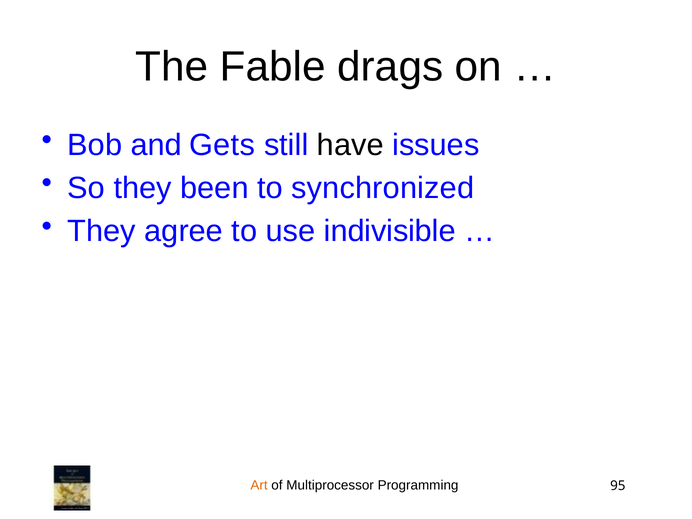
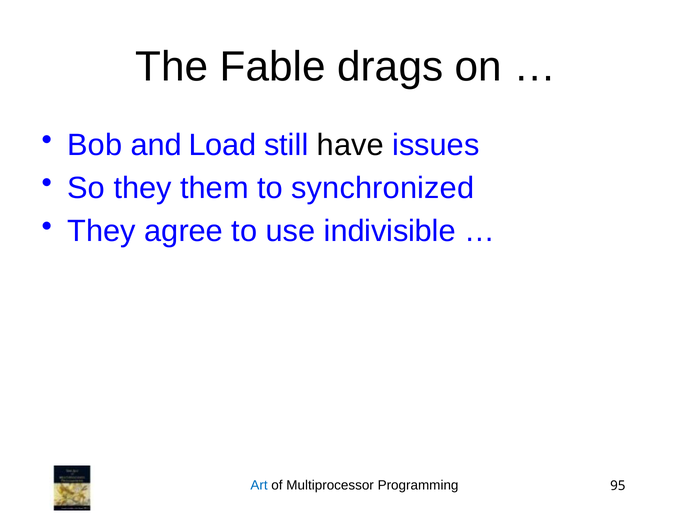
Gets: Gets -> Load (222, 145)
been: been -> them (214, 188)
Art colour: orange -> blue (259, 485)
